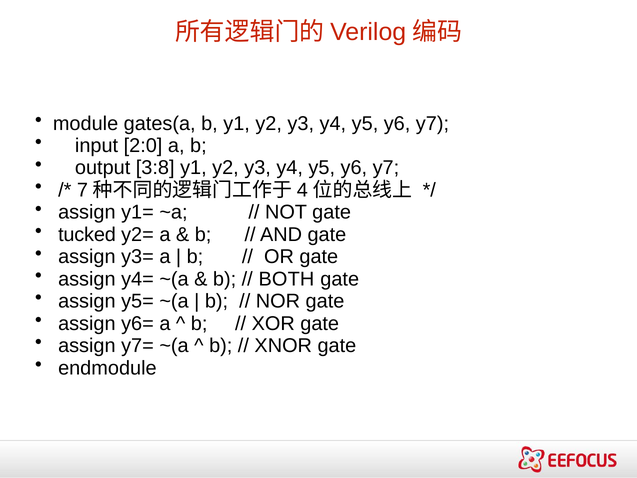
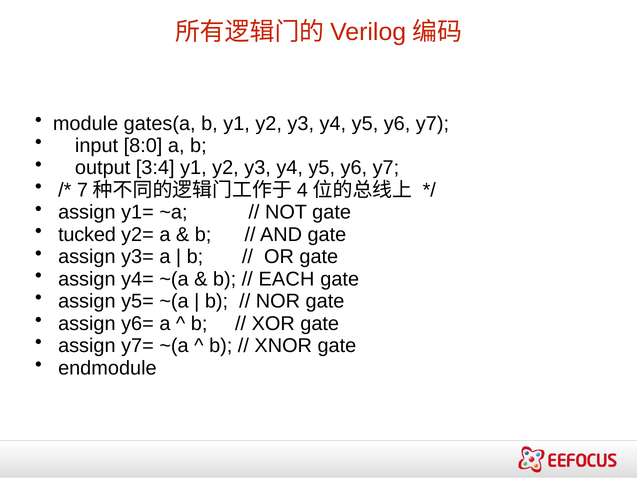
2:0: 2:0 -> 8:0 (143, 146)
3:8: 3:8 -> 3:4 (155, 168)
BOTH: BOTH -> EACH (286, 279)
